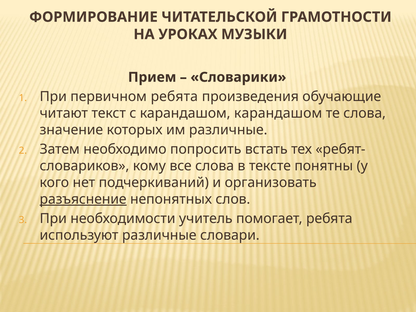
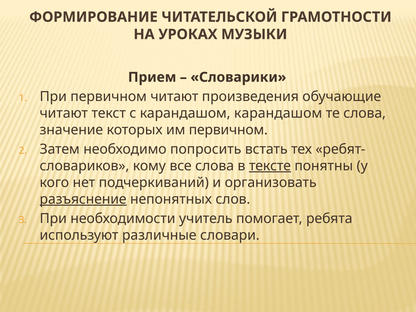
первичном ребята: ребята -> читают (174, 97)
им различные: различные -> первичном (228, 130)
тексте underline: none -> present (270, 166)
